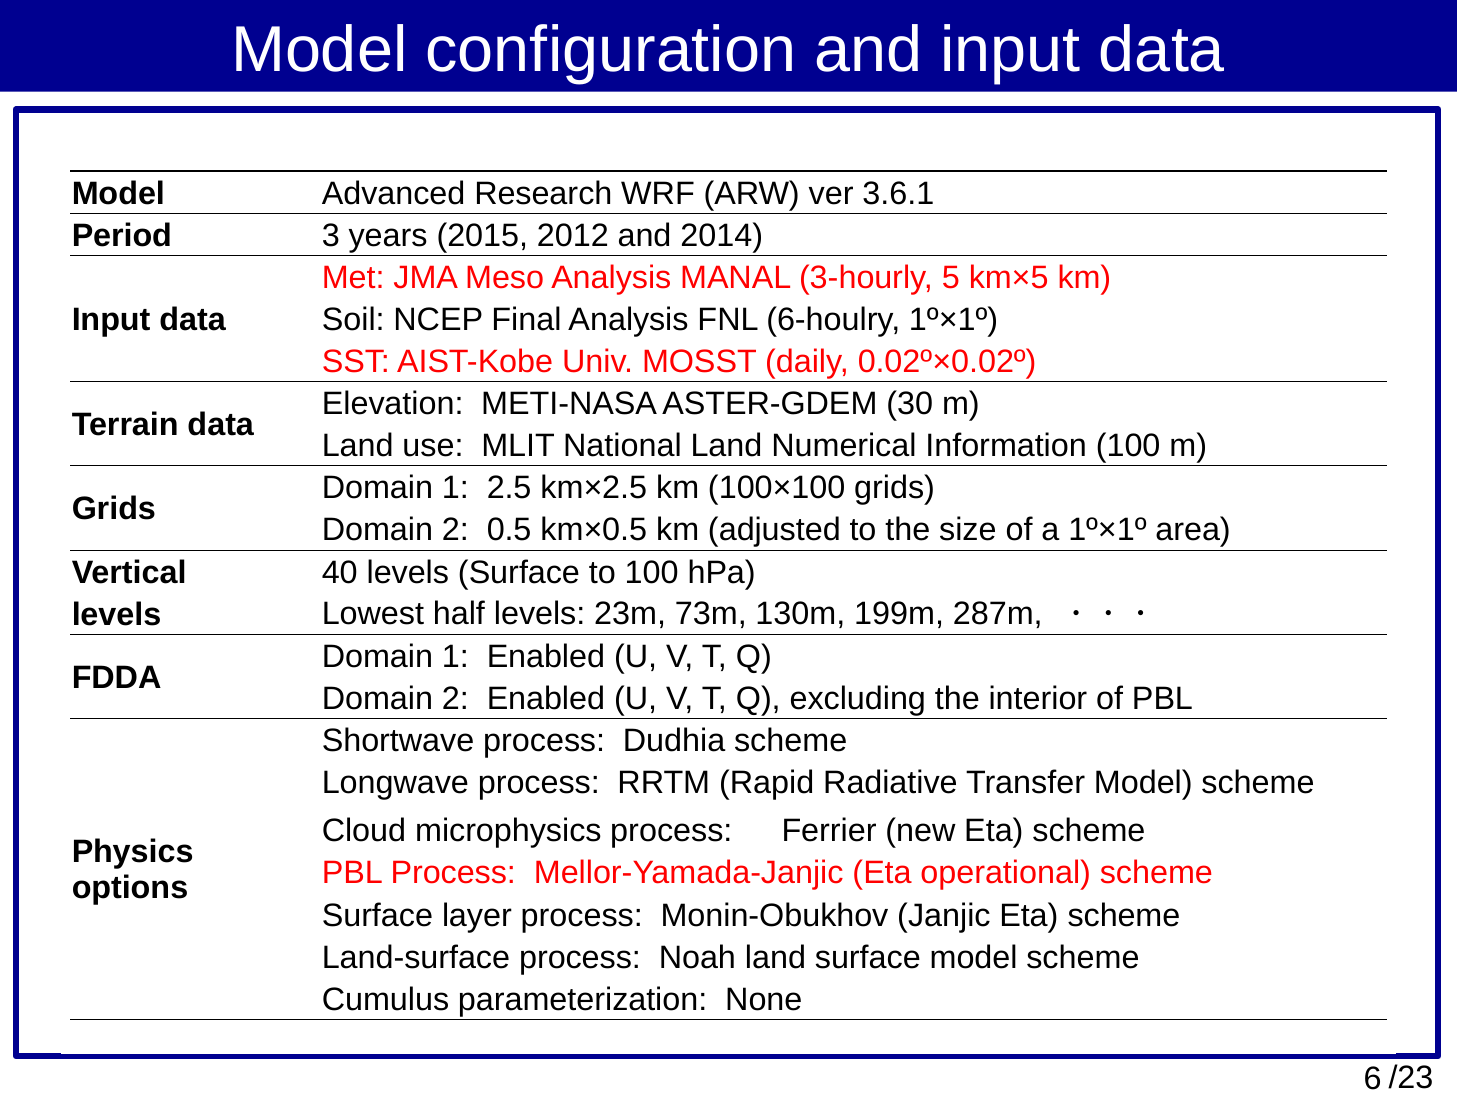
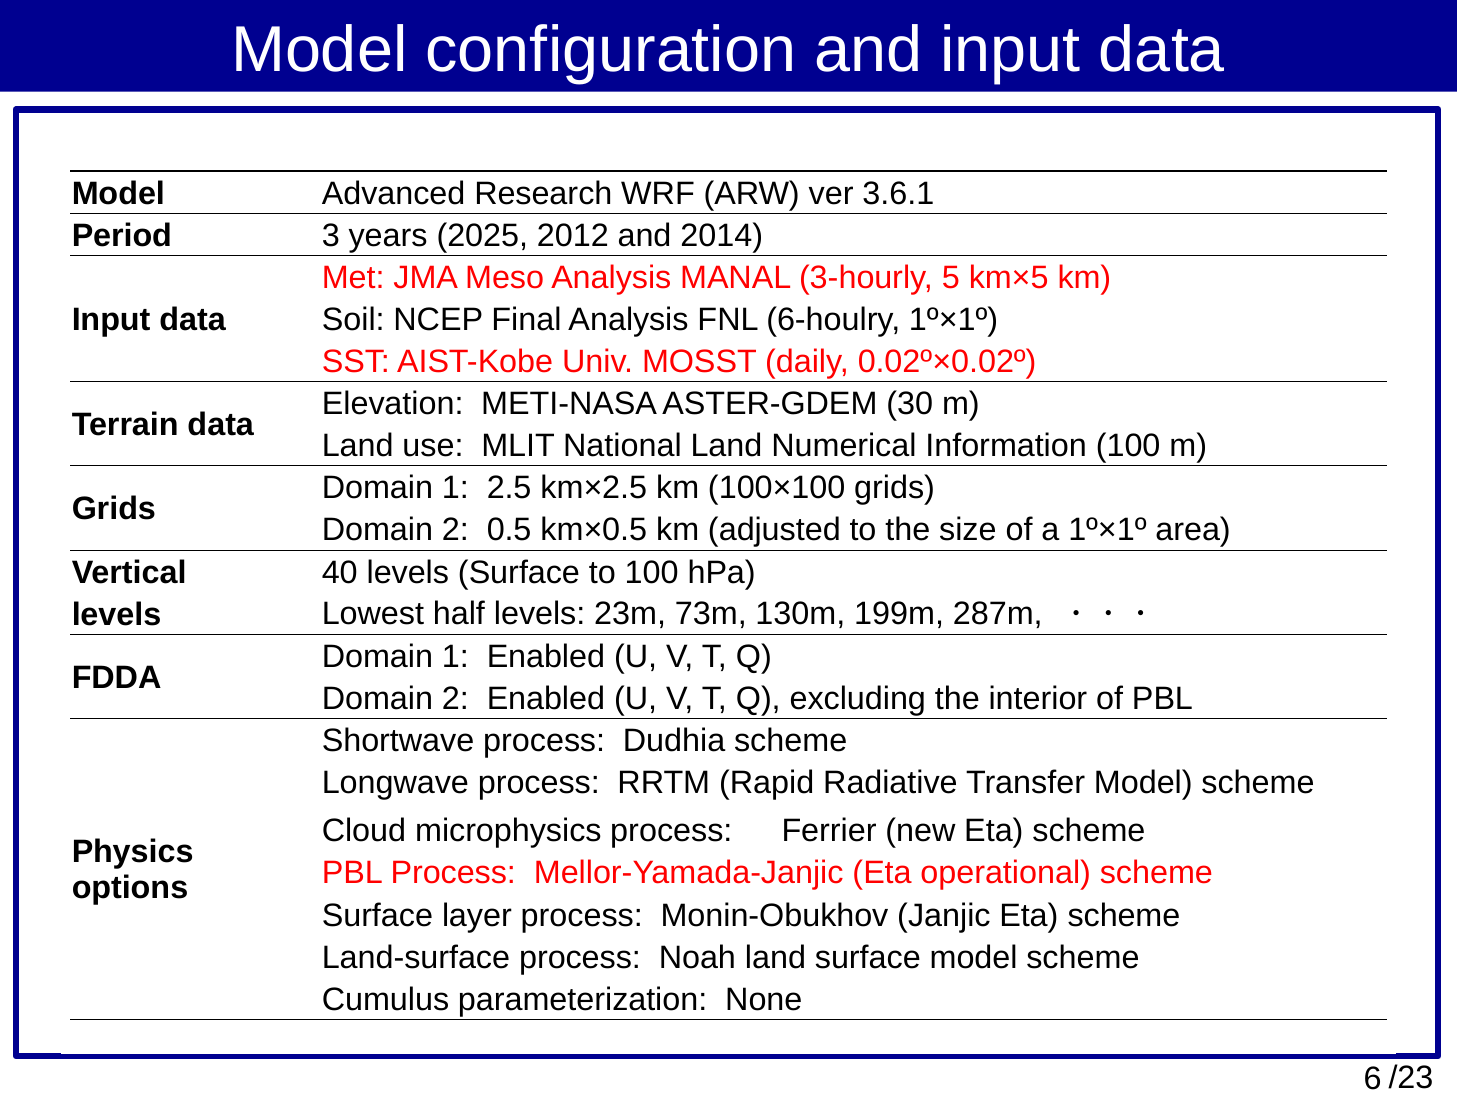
2015: 2015 -> 2025 (482, 235)
